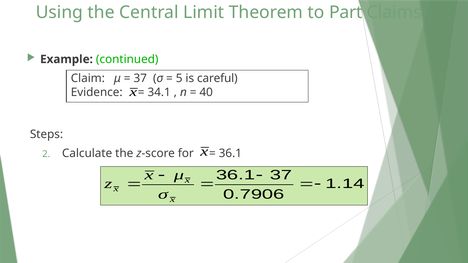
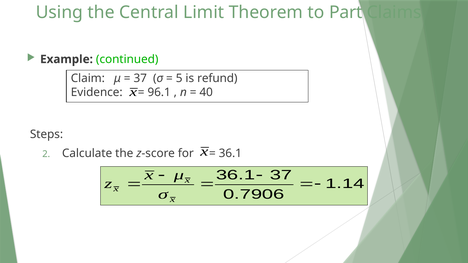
careful: careful -> refund (217, 78)
34.1: 34.1 -> 96.1 (159, 92)
